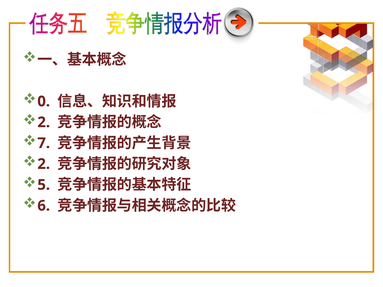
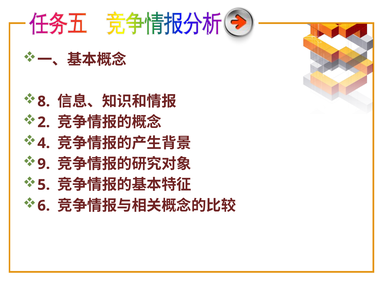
0: 0 -> 8 (44, 102)
7: 7 -> 4 (44, 143)
2: 2 -> 9 (44, 164)
